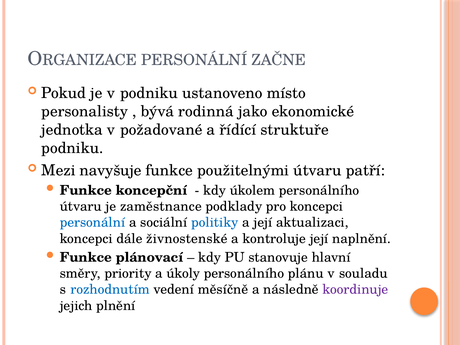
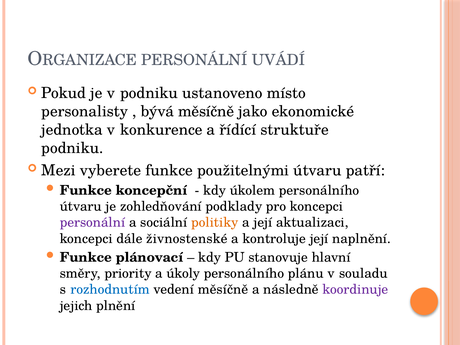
ZAČNE: ZAČNE -> UVÁDÍ (279, 60)
bývá rodinná: rodinná -> měsíčně (206, 111)
požadované: požadované -> konkurence (161, 130)
navyšuje: navyšuje -> vyberete (110, 170)
zaměstnance: zaměstnance -> zohledňování (161, 206)
personální colour: blue -> purple (93, 222)
politiky colour: blue -> orange (215, 222)
